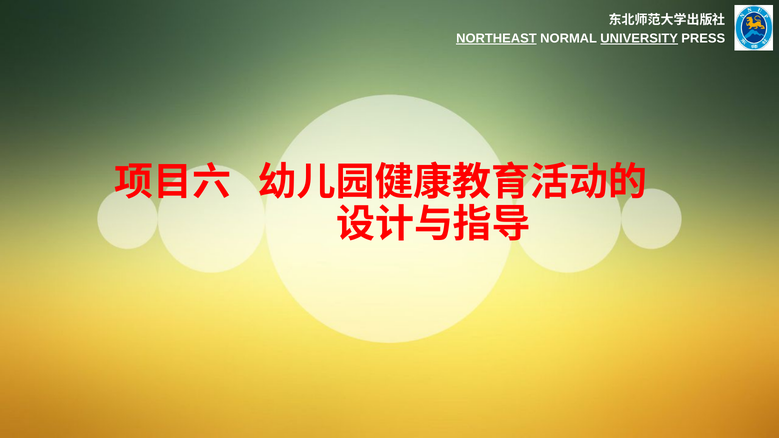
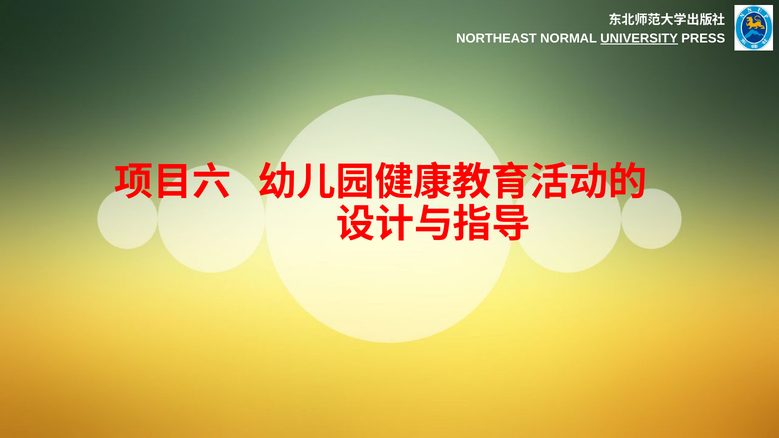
NORTHEAST underline: present -> none (496, 38)
